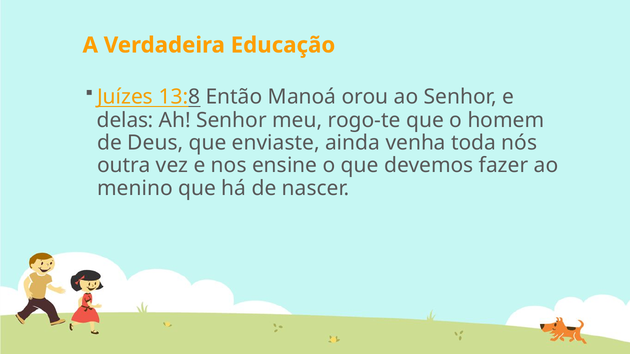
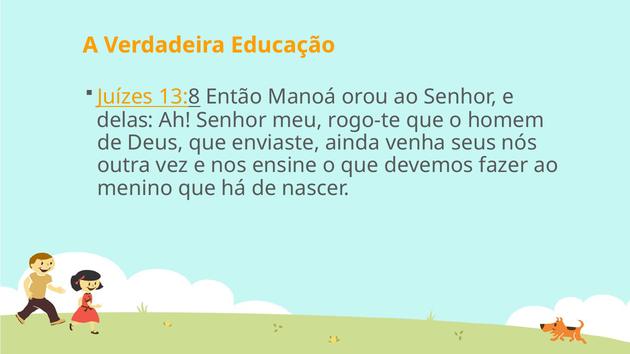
toda: toda -> seus (474, 143)
